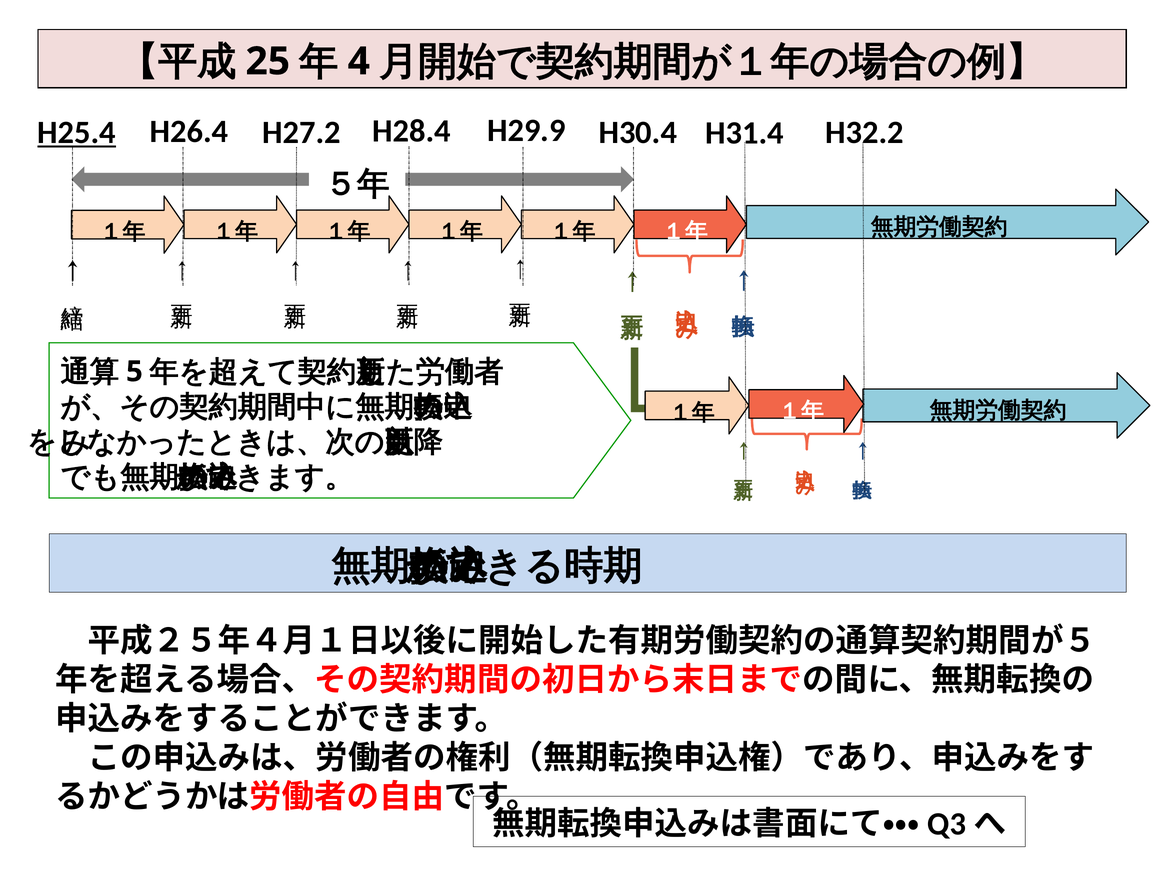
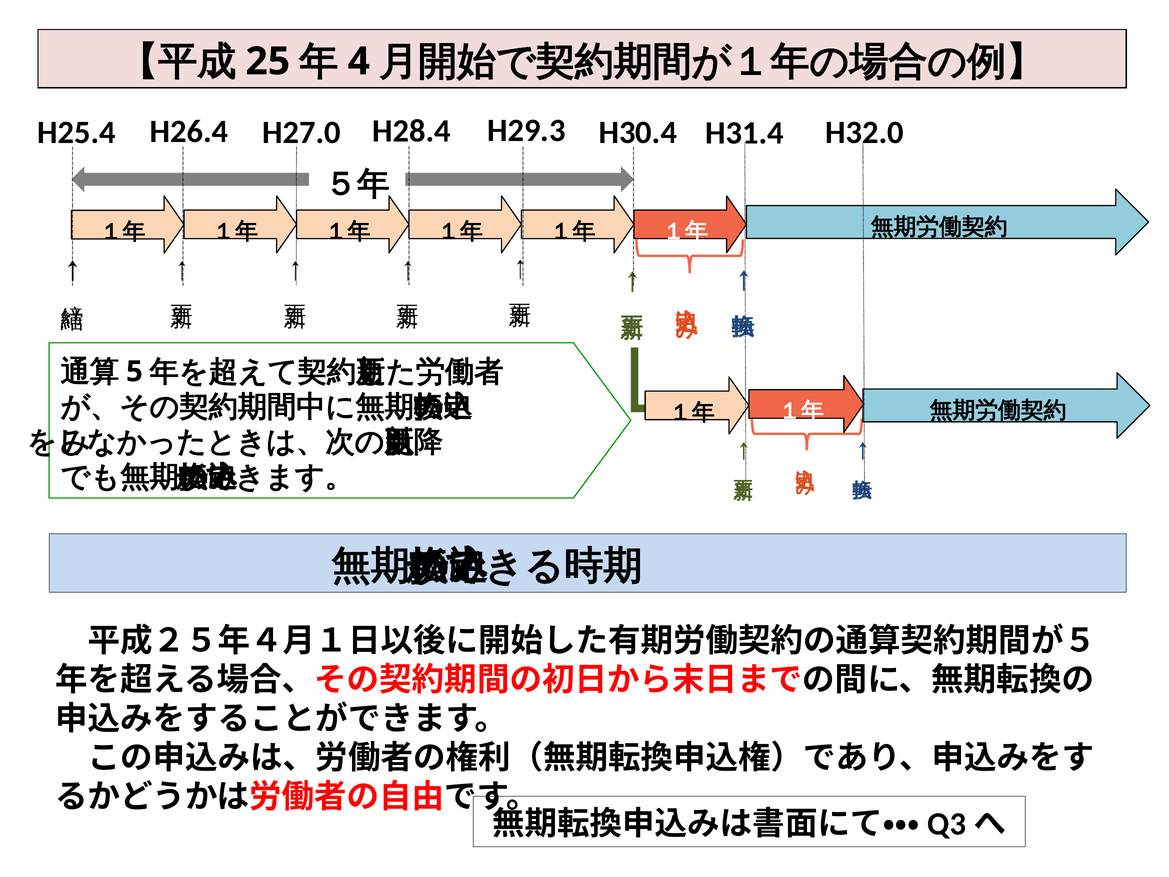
H25.4 underline: present -> none (77, 133)
H27.2: H27.2 -> H27.0 (302, 133)
H29.9: H29.9 -> H29.3 (526, 130)
H32.2: H32.2 -> H32.0 (864, 133)
